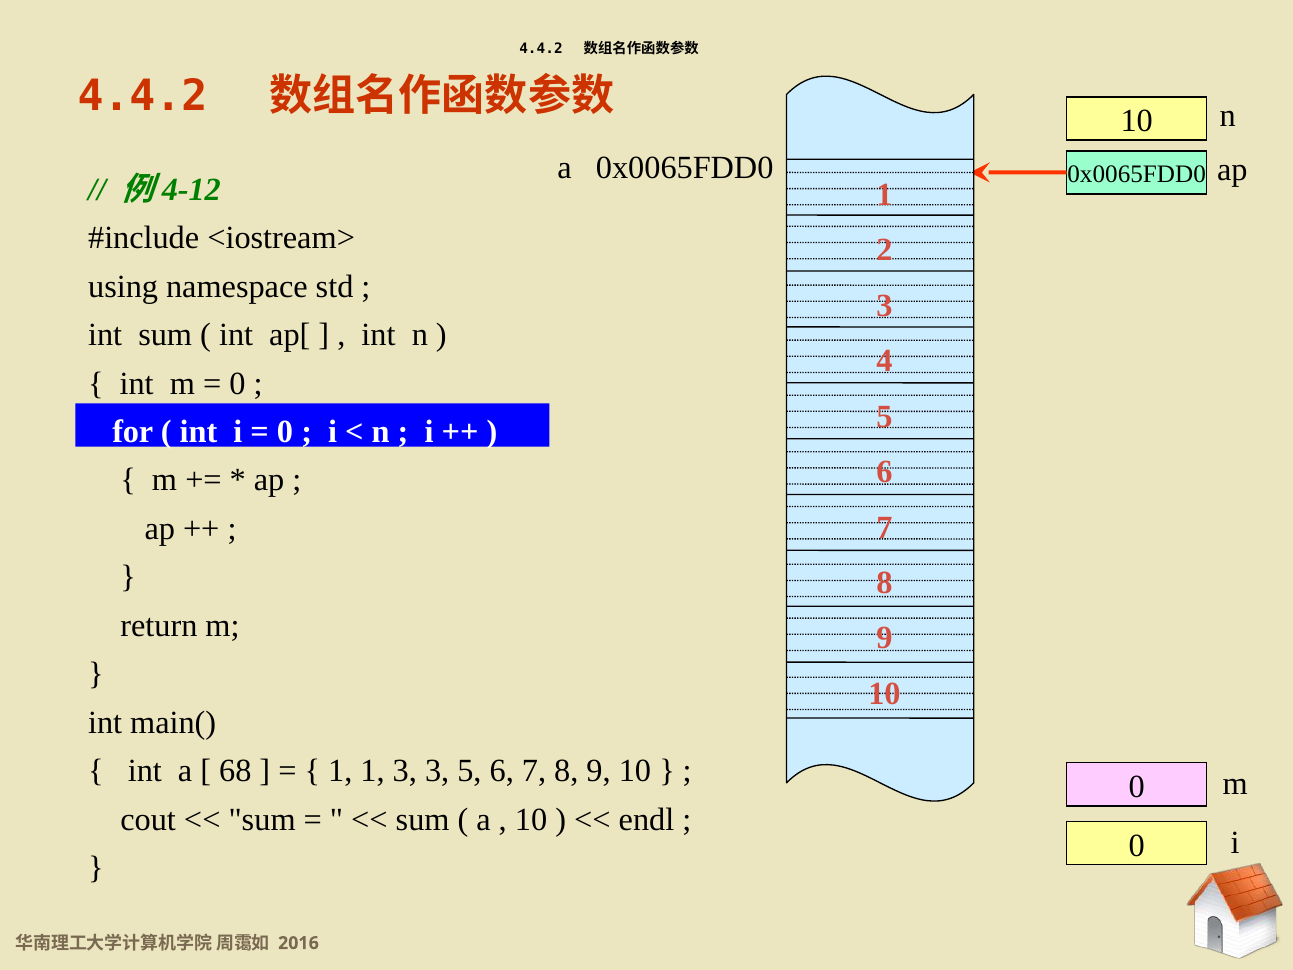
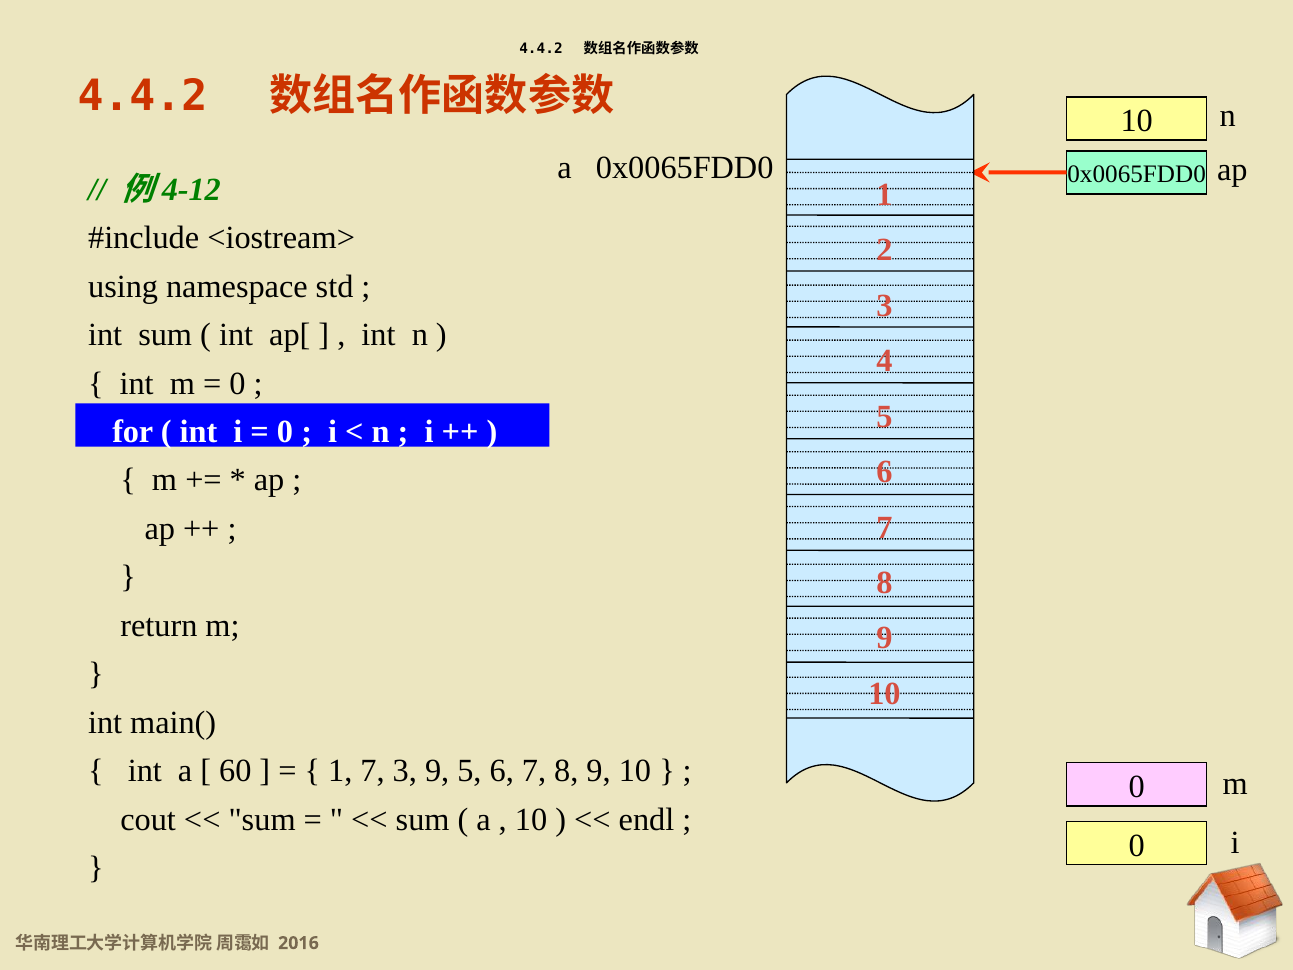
68: 68 -> 60 (235, 771)
1 1: 1 -> 7 (373, 771)
3 3: 3 -> 9 (437, 771)
